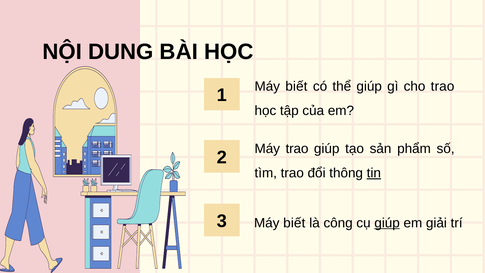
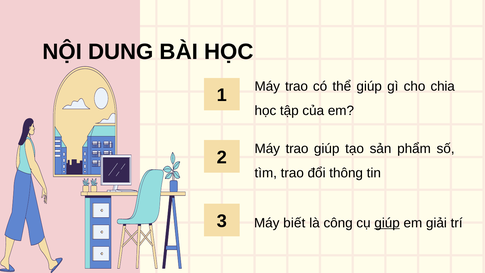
1 Máy biết: biết -> trao (297, 86)
cho trao: trao -> chia (443, 86)
tin underline: present -> none (374, 173)
